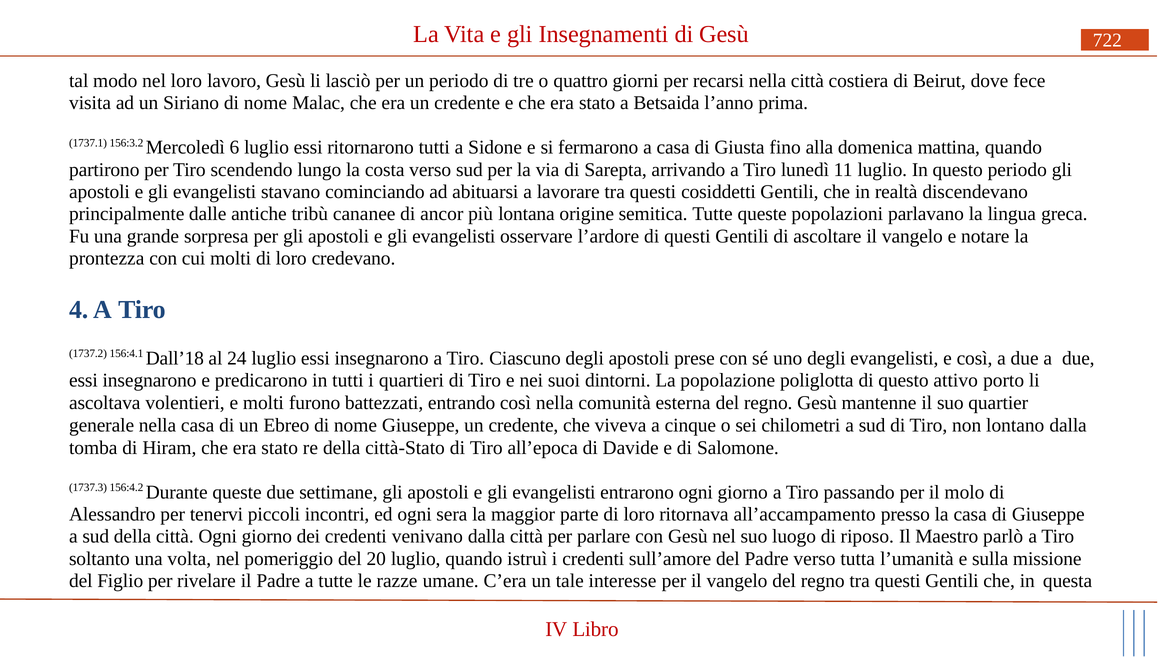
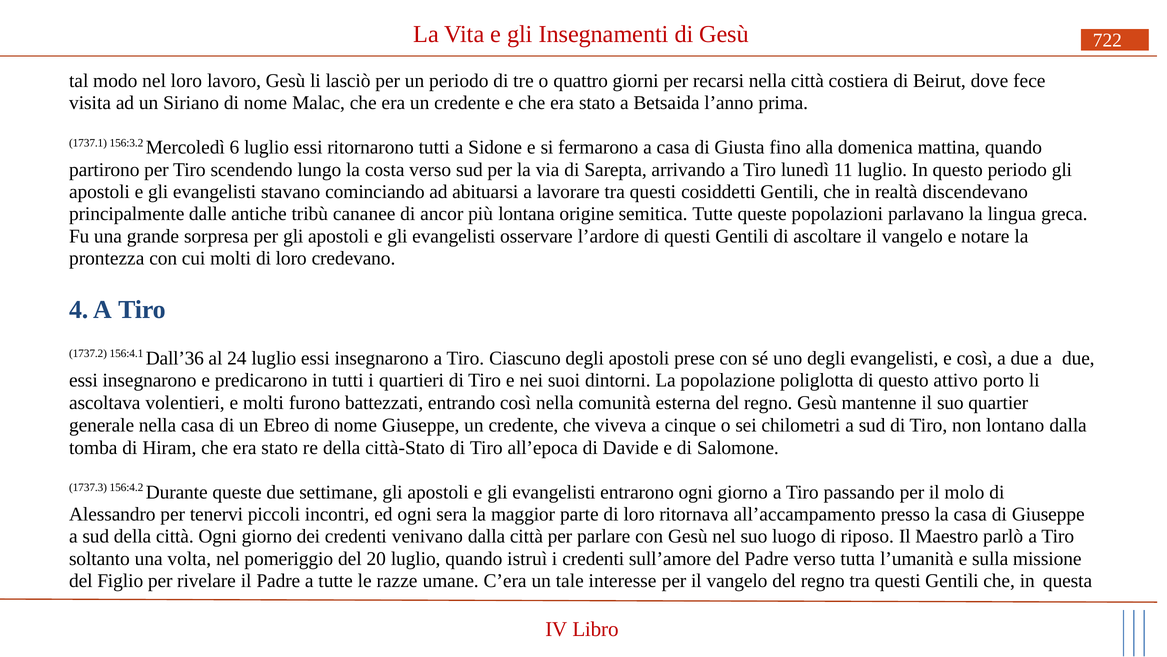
Dall’18: Dall’18 -> Dall’36 (175, 358)
